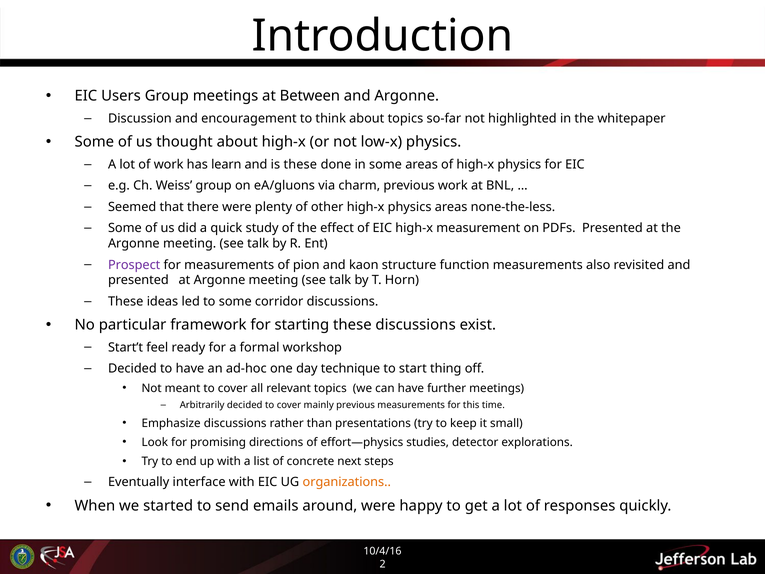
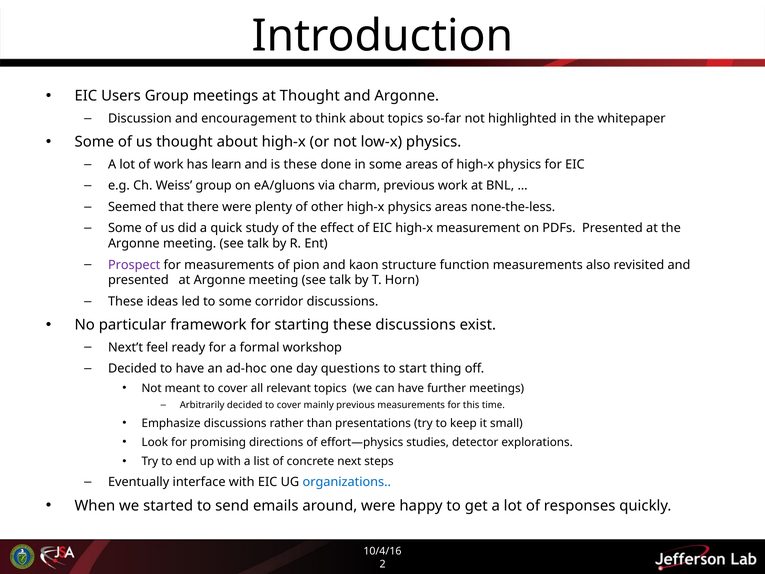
at Between: Between -> Thought (310, 96)
Start’t: Start’t -> Next’t (126, 347)
technique: technique -> questions (350, 368)
organizations colour: orange -> blue (347, 482)
